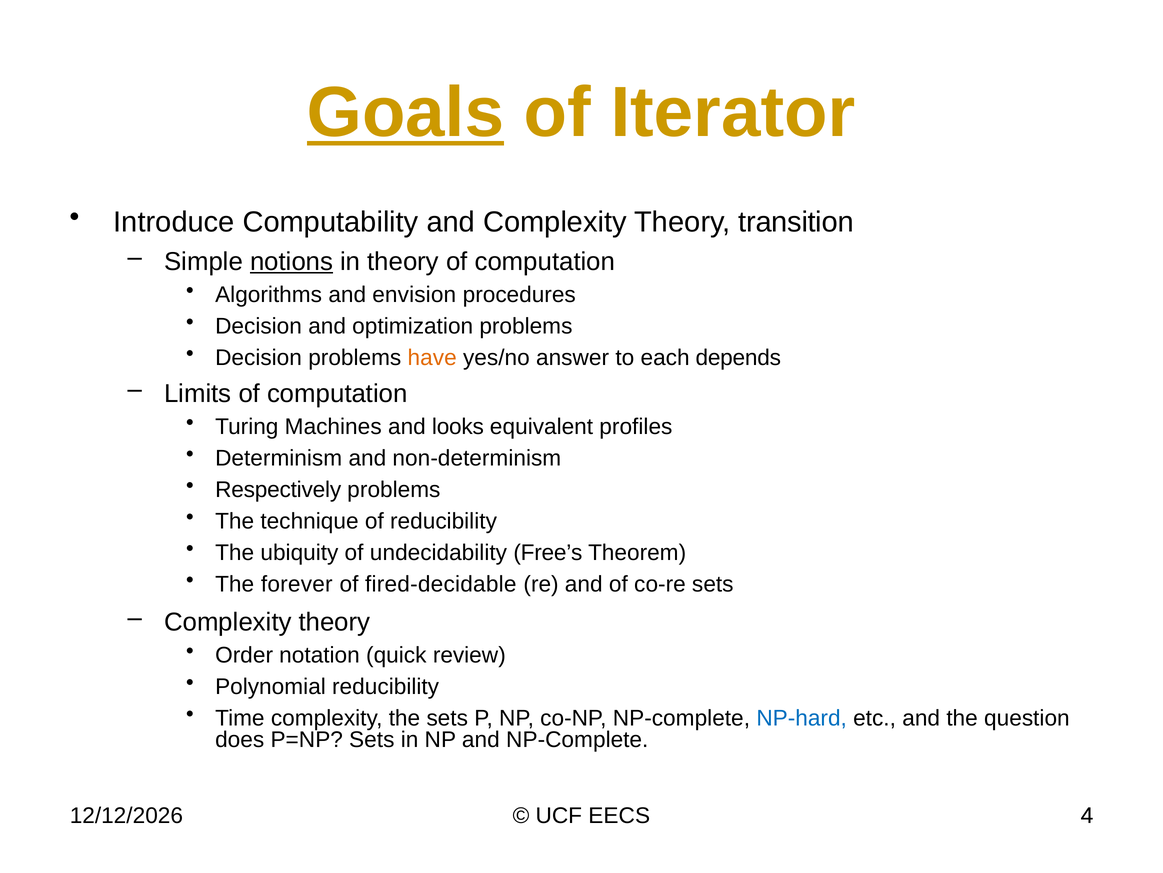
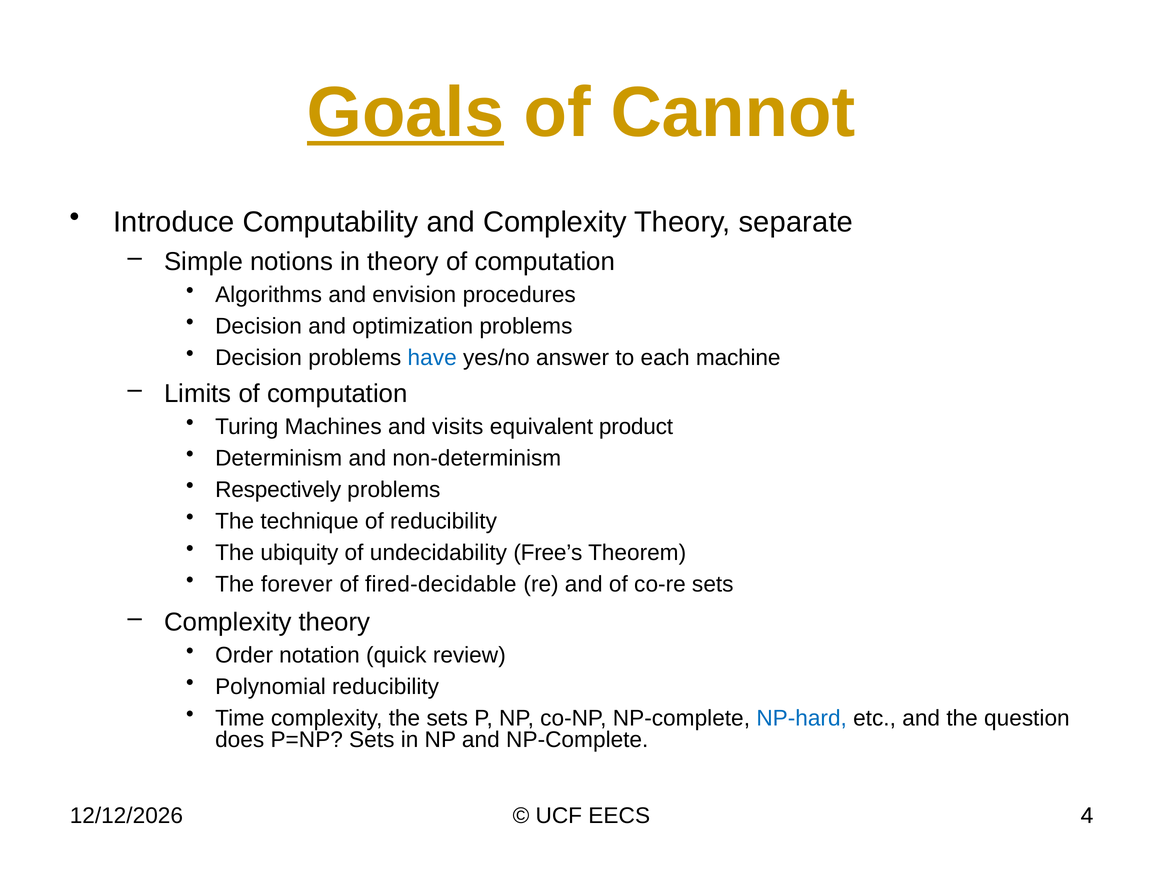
Iterator: Iterator -> Cannot (733, 113)
transition: transition -> separate (796, 222)
notions underline: present -> none (292, 261)
have colour: orange -> blue (432, 357)
depends: depends -> machine (738, 357)
looks: looks -> visits (458, 427)
profiles: profiles -> product (636, 427)
